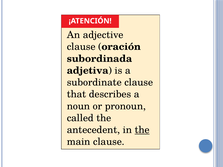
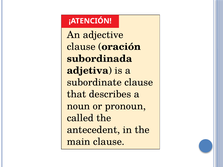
the underline: present -> none (142, 130)
